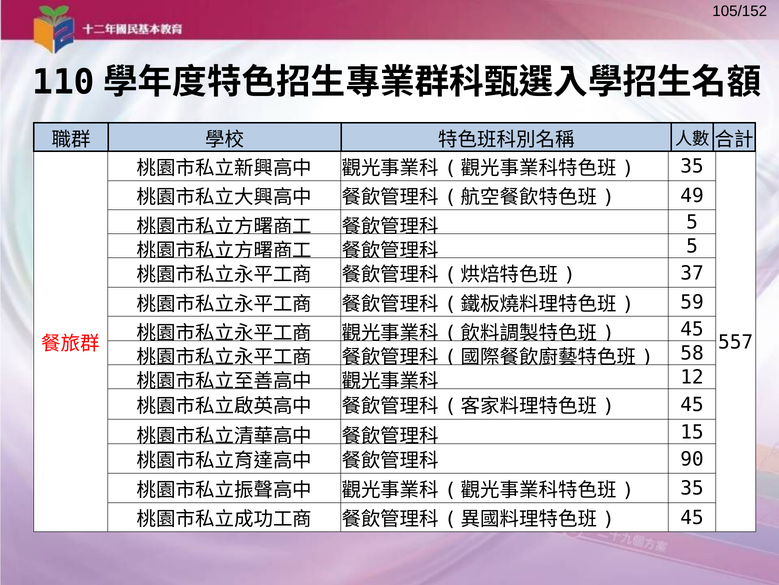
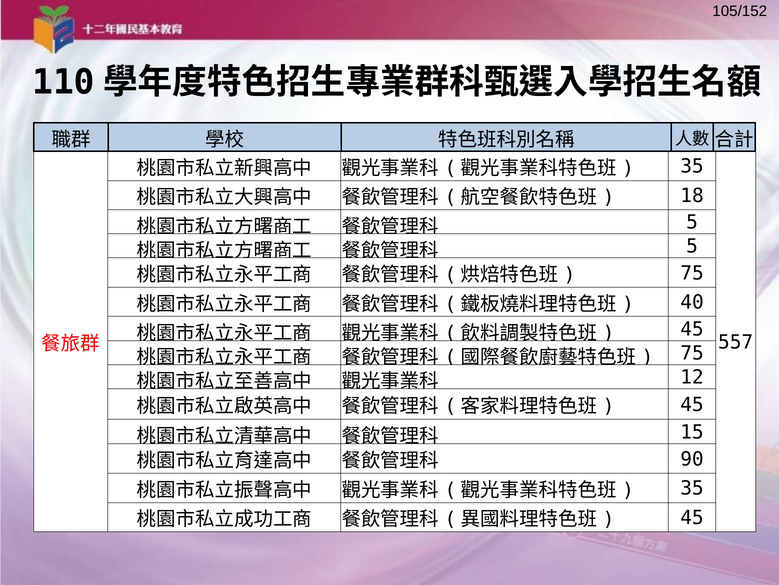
49: 49 -> 18 (692, 196)
37: 37 -> 75 (692, 273)
59: 59 -> 40 (692, 302)
58: 58 -> 75 (692, 353)
